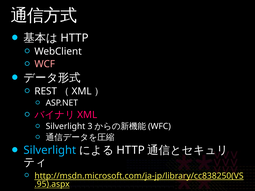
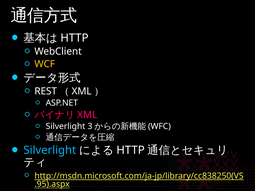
WCF colour: pink -> yellow (45, 64)
